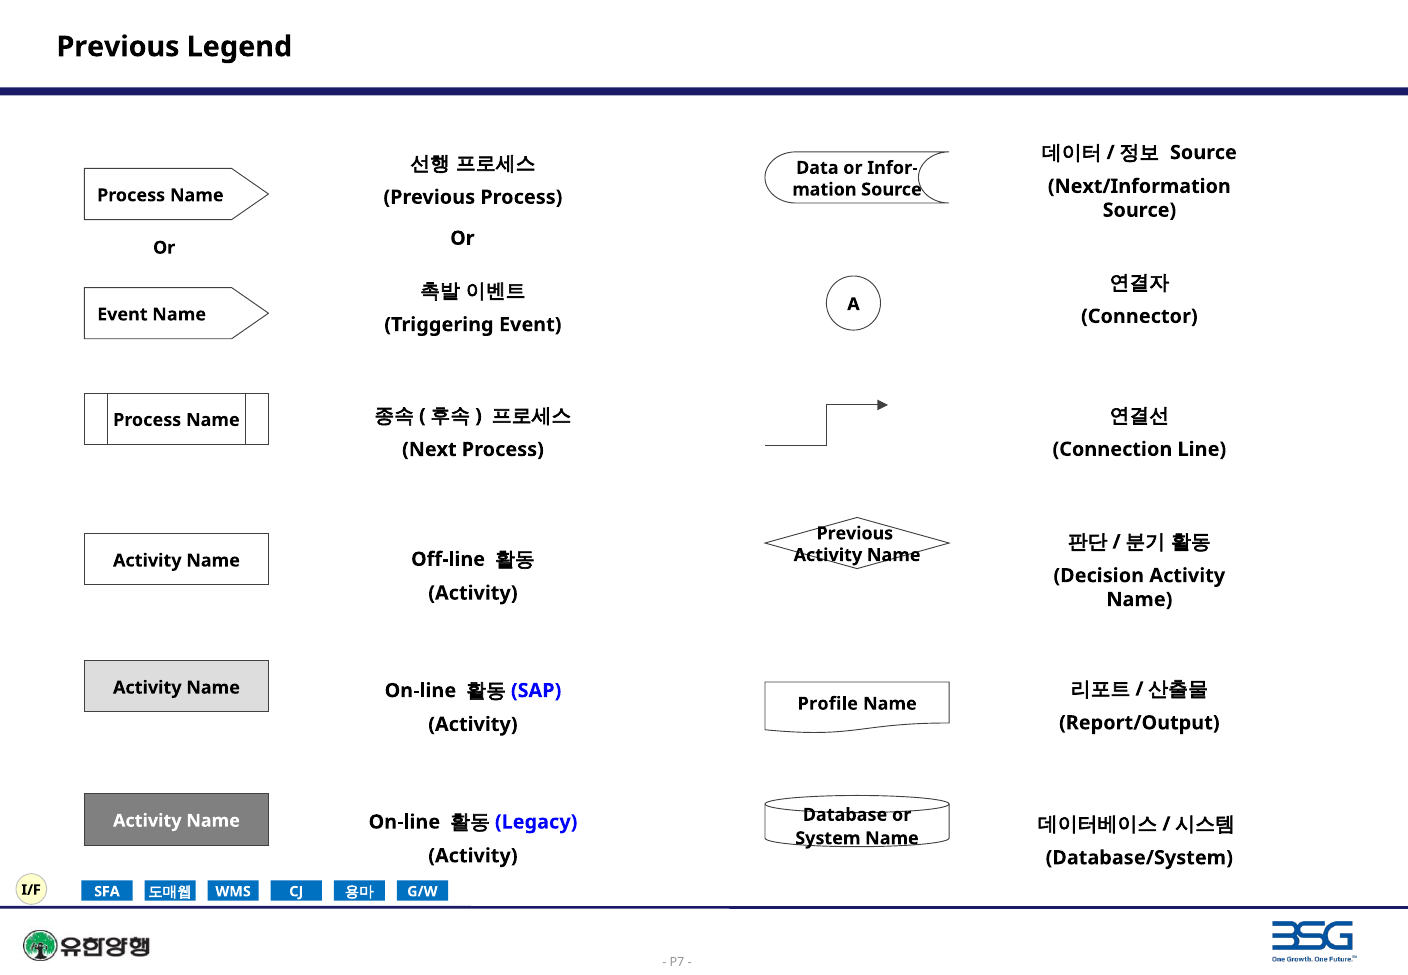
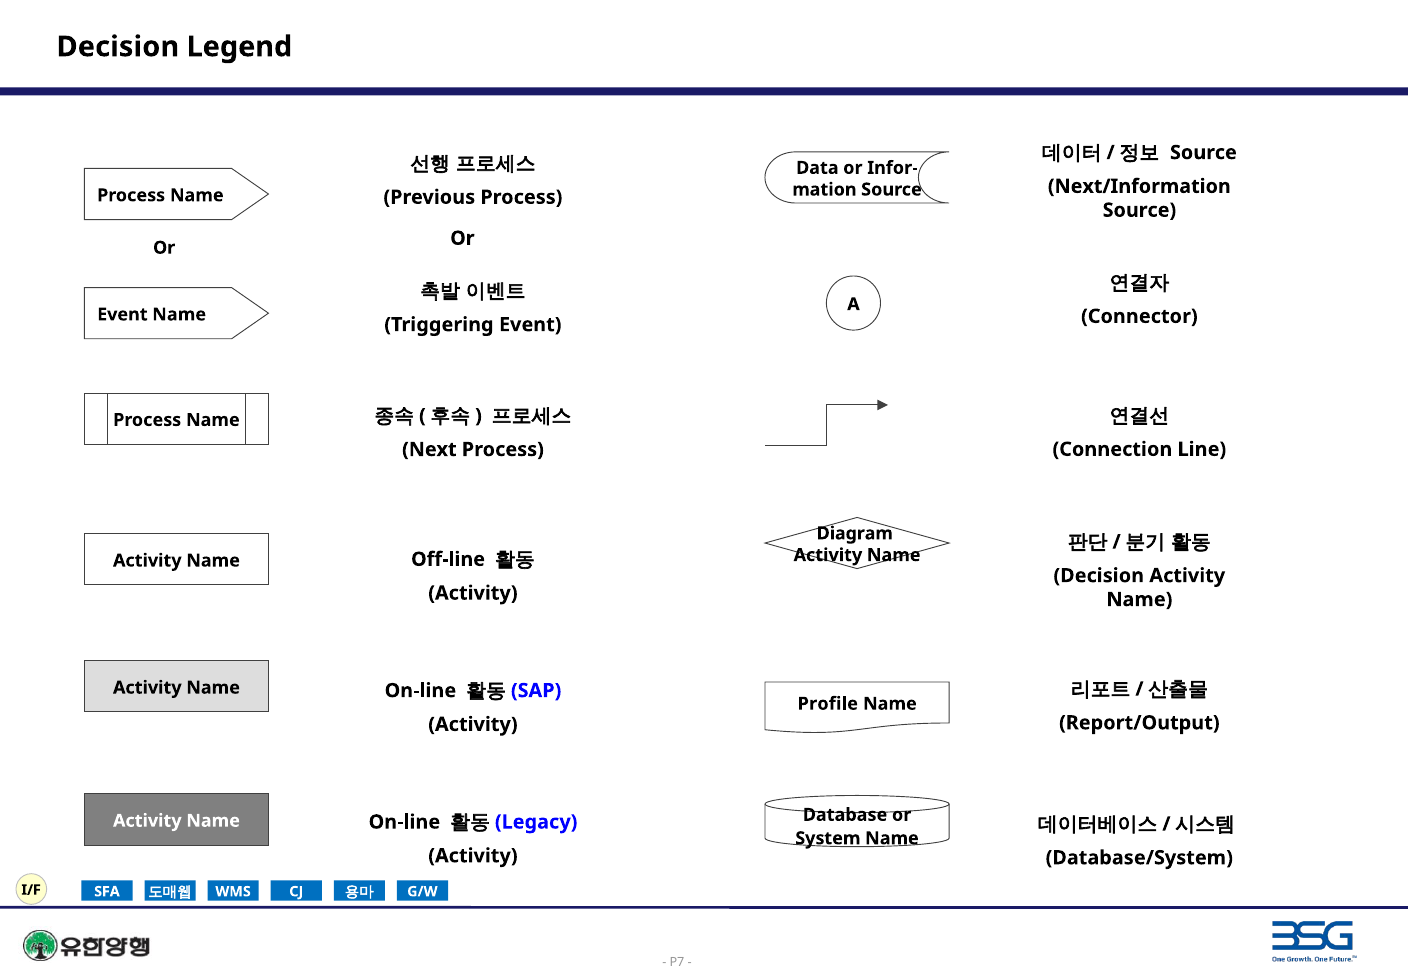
Previous: Previous -> Decision (118, 47)
Previous: Previous -> Diagram (855, 533)
